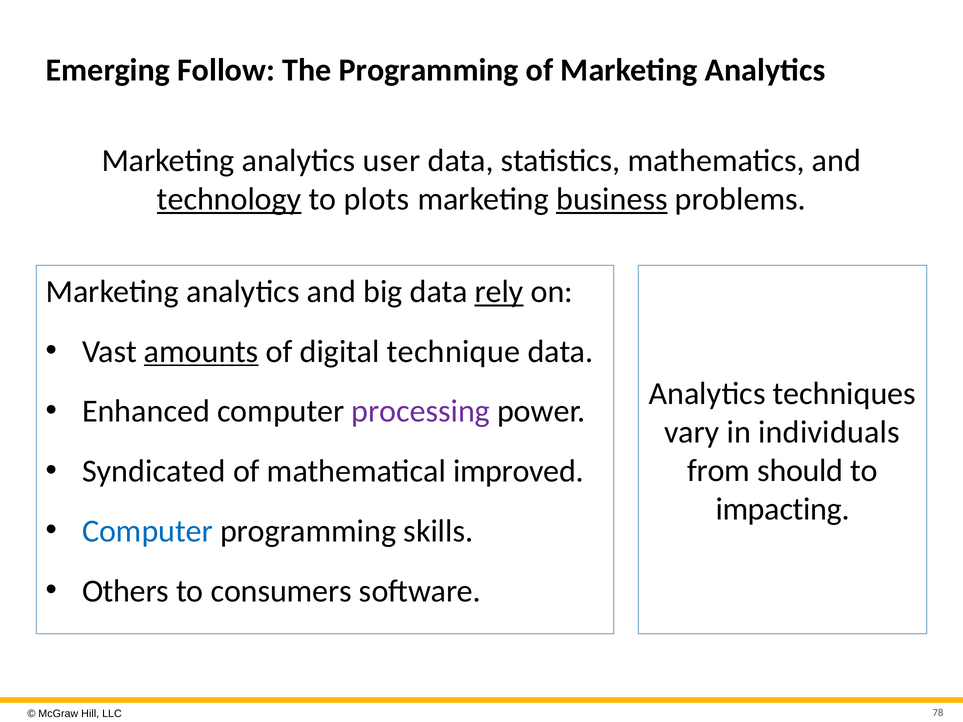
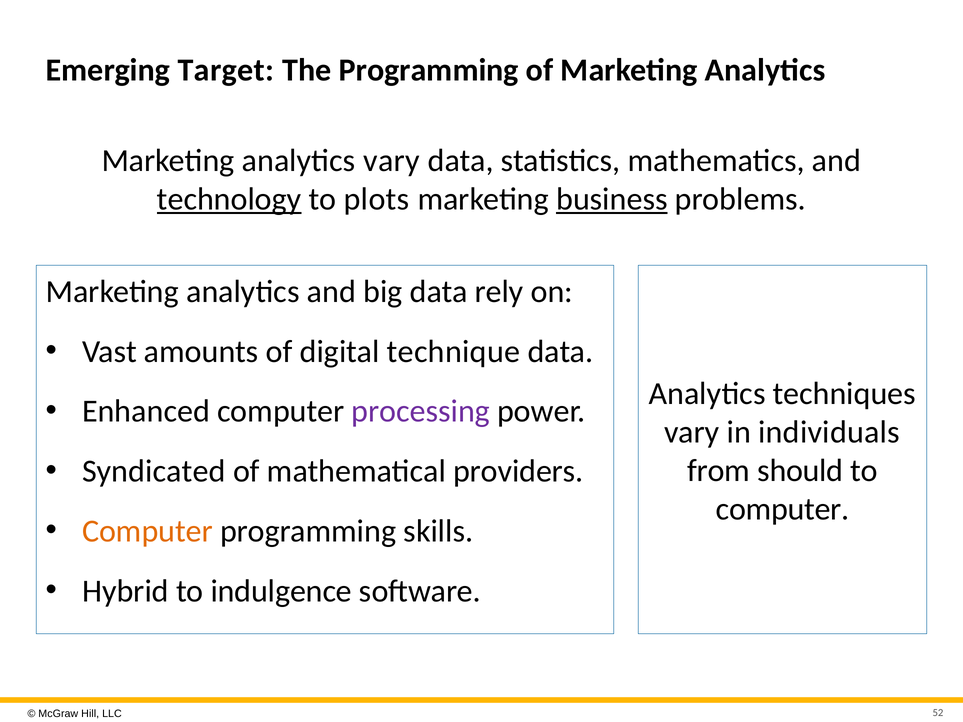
Follow: Follow -> Target (226, 70)
analytics user: user -> vary (391, 161)
rely underline: present -> none (499, 292)
amounts underline: present -> none (201, 352)
improved: improved -> providers (518, 471)
impacting: impacting -> computer (783, 510)
Computer colour: blue -> orange (147, 531)
Others: Others -> Hybrid (125, 591)
consumers: consumers -> indulgence (281, 591)
78: 78 -> 52 (938, 713)
